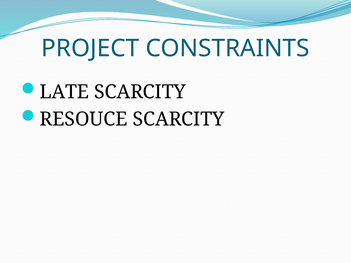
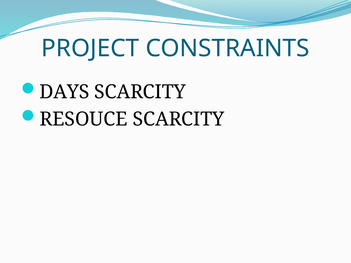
LATE: LATE -> DAYS (64, 92)
